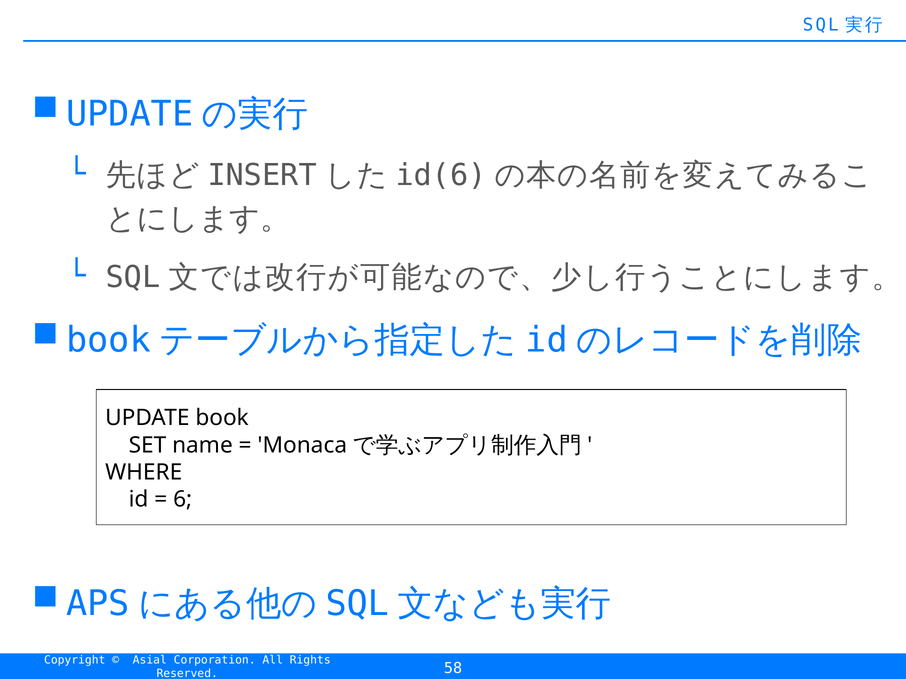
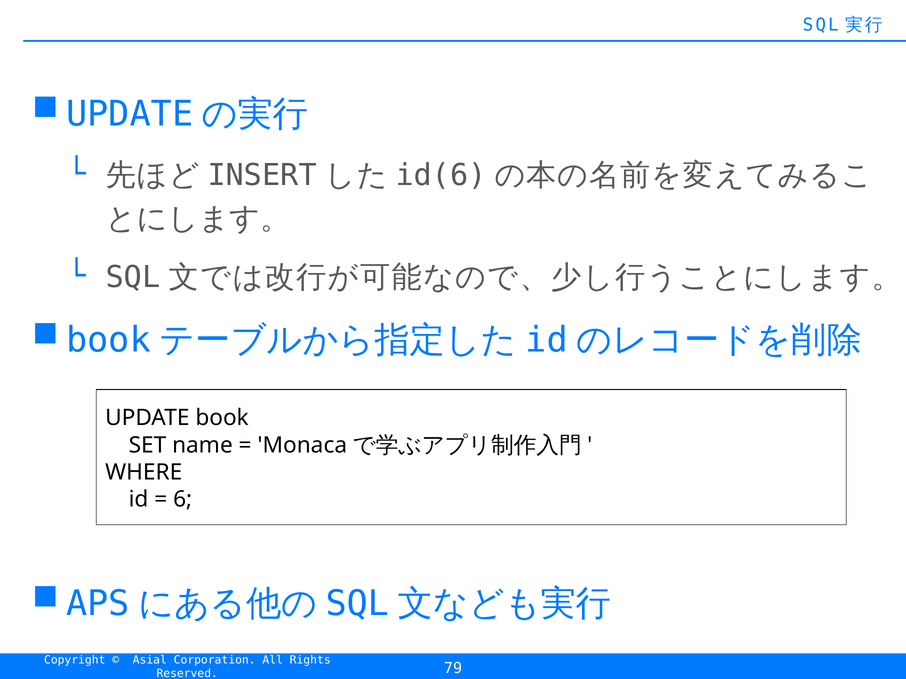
58: 58 -> 79 (453, 669)
